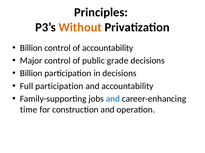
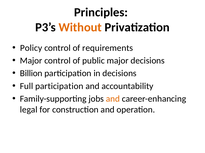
Billion: Billion -> Policy (31, 48)
of accountability: accountability -> requirements (108, 48)
public grade: grade -> major (118, 61)
and colour: blue -> orange (113, 99)
time: time -> legal (29, 110)
